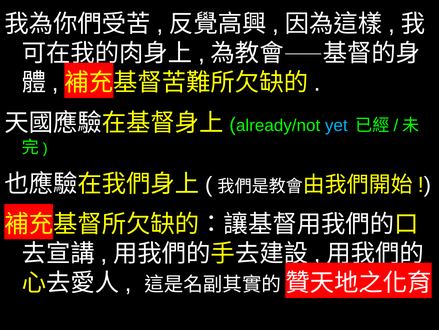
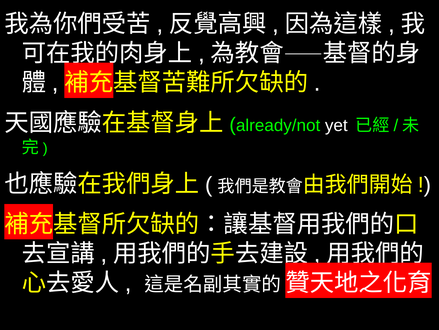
yet colour: light blue -> white (336, 125)
